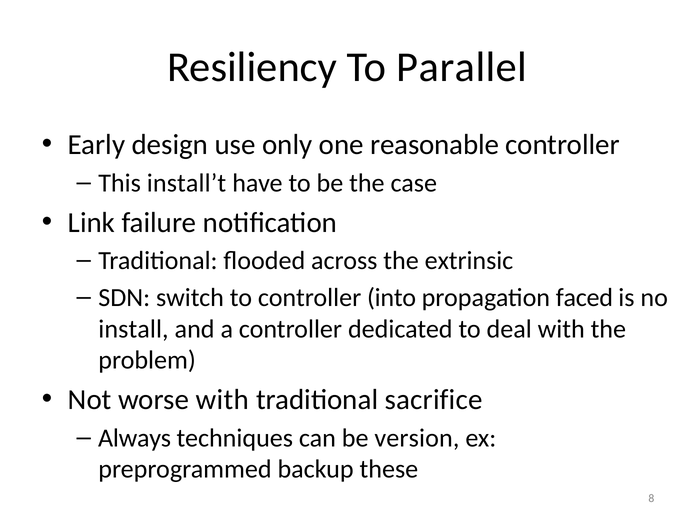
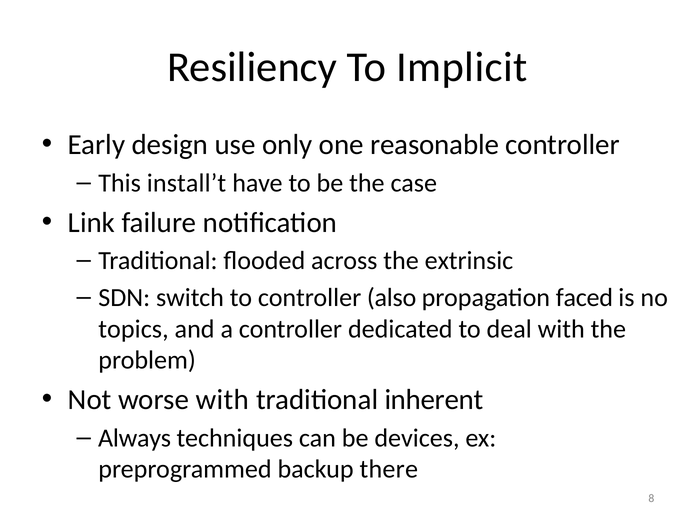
Parallel: Parallel -> Implicit (462, 67)
into: into -> also (392, 298)
install: install -> topics (133, 329)
sacrifice: sacrifice -> inherent (434, 400)
version: version -> devices (417, 438)
these: these -> there (389, 469)
